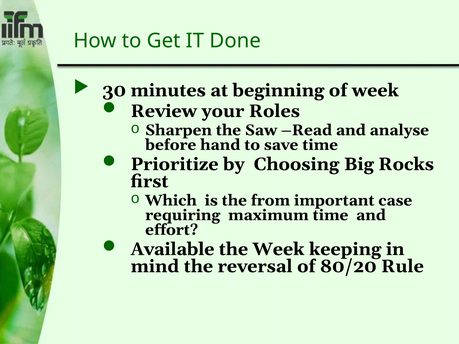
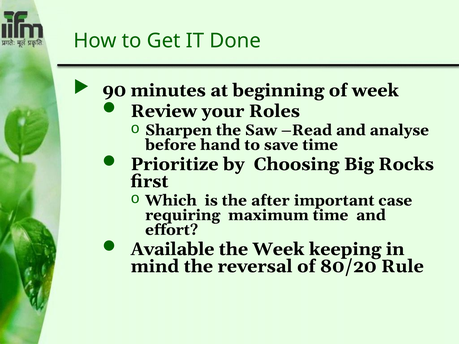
30: 30 -> 90 (114, 90)
from: from -> after (270, 201)
